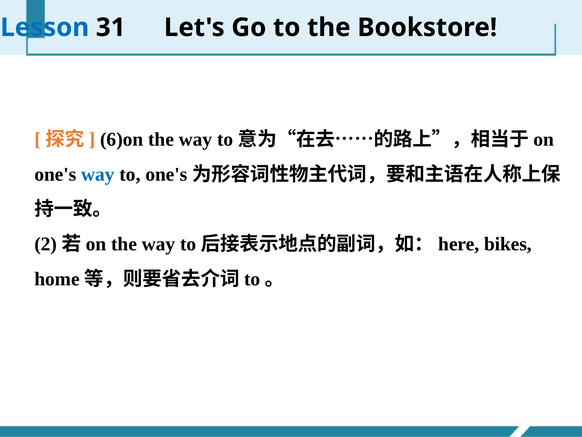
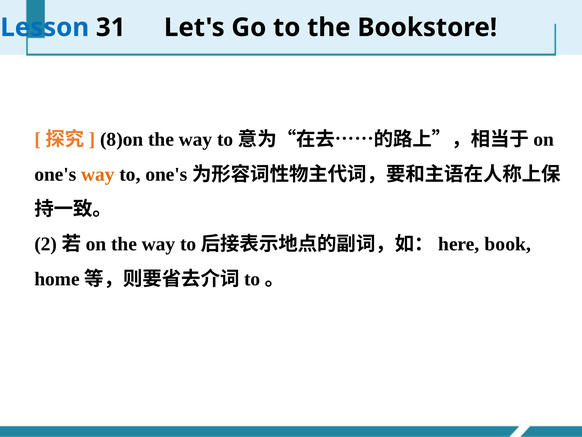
6)on: 6)on -> 8)on (122, 139)
way colour: blue -> orange (98, 174)
bikes: bikes -> book (508, 244)
